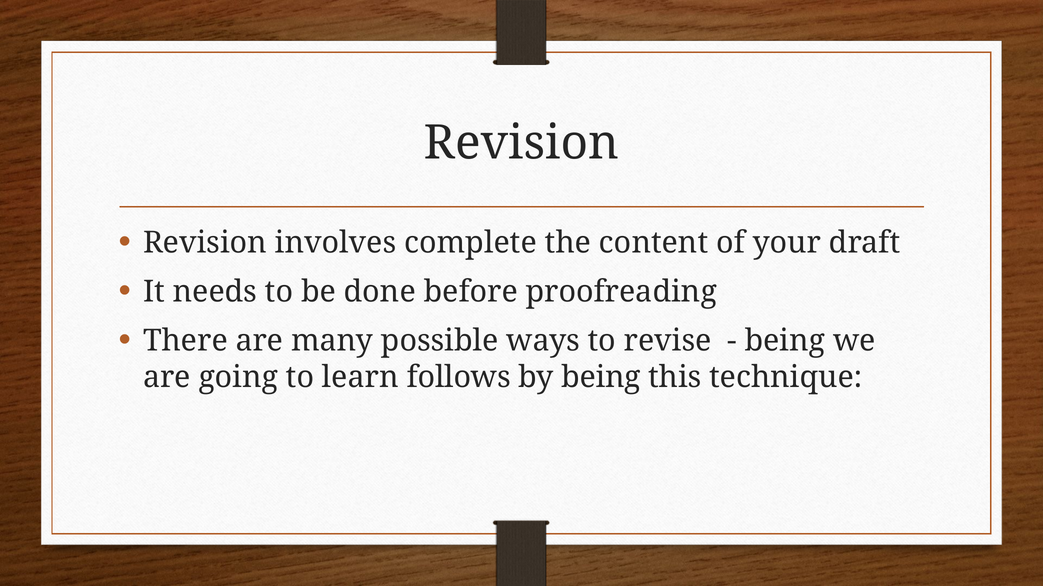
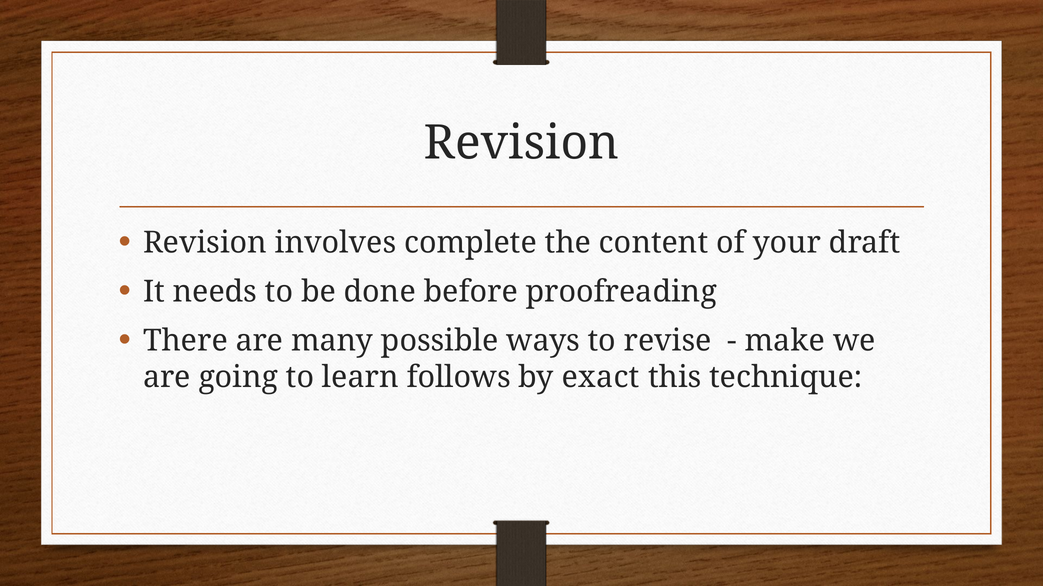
being: being -> make (785, 341)
by being: being -> exact (601, 378)
